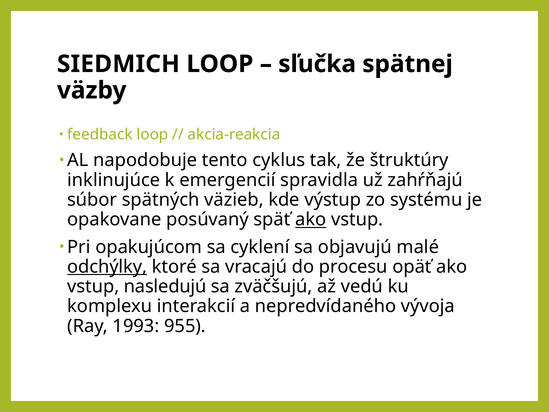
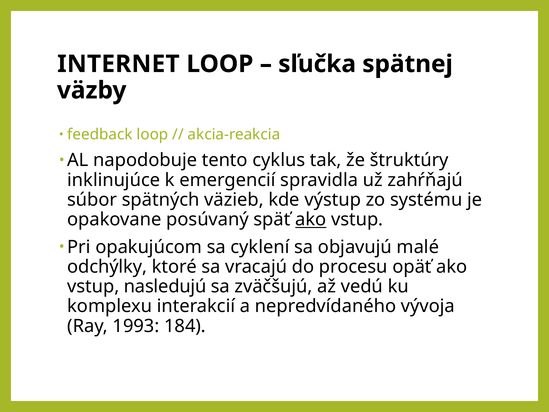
SIEDMICH: SIEDMICH -> INTERNET (118, 64)
odchýlky underline: present -> none (107, 267)
955: 955 -> 184 (185, 326)
